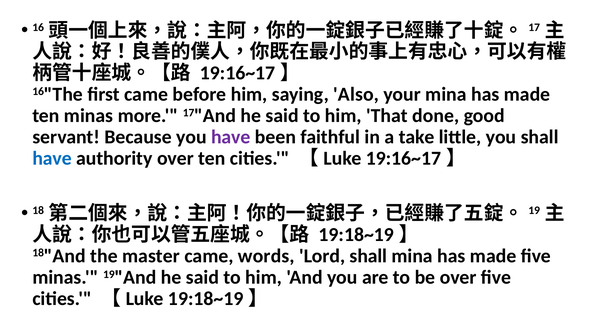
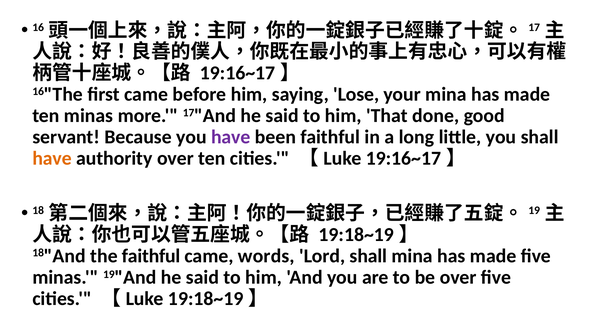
Also: Also -> Lose (356, 95)
take: take -> long (416, 137)
have colour: blue -> orange (52, 159)
the master: master -> faithful (151, 257)
